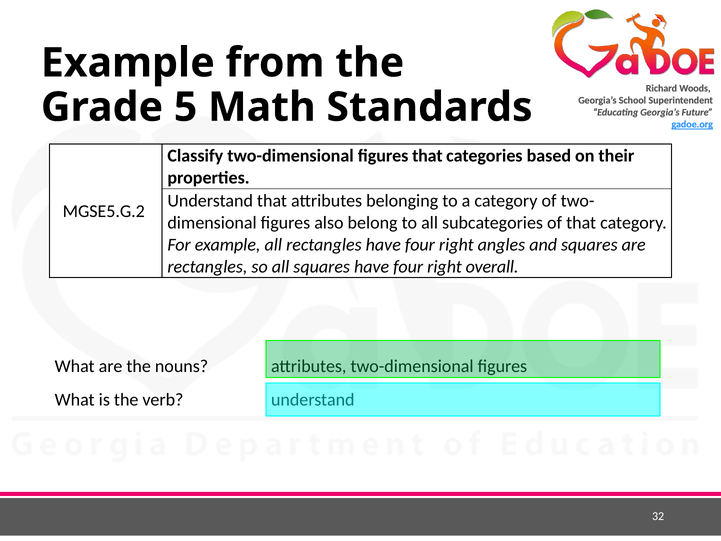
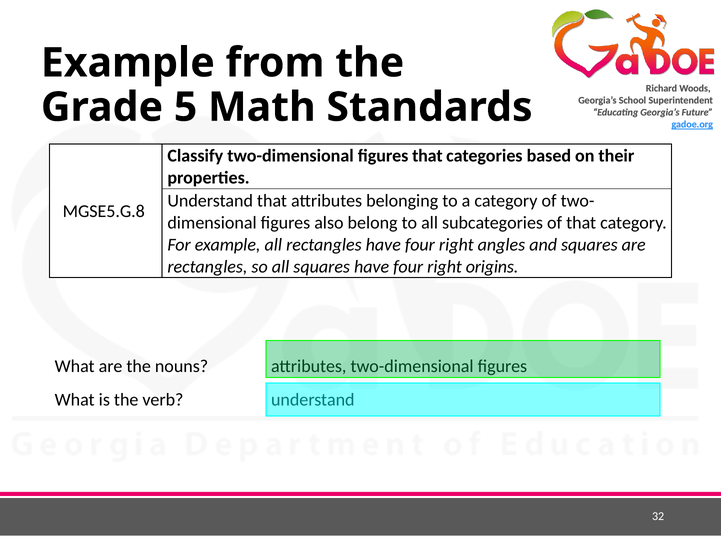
MGSE5.G.2: MGSE5.G.2 -> MGSE5.G.8 (104, 211)
overall: overall -> origins (492, 267)
